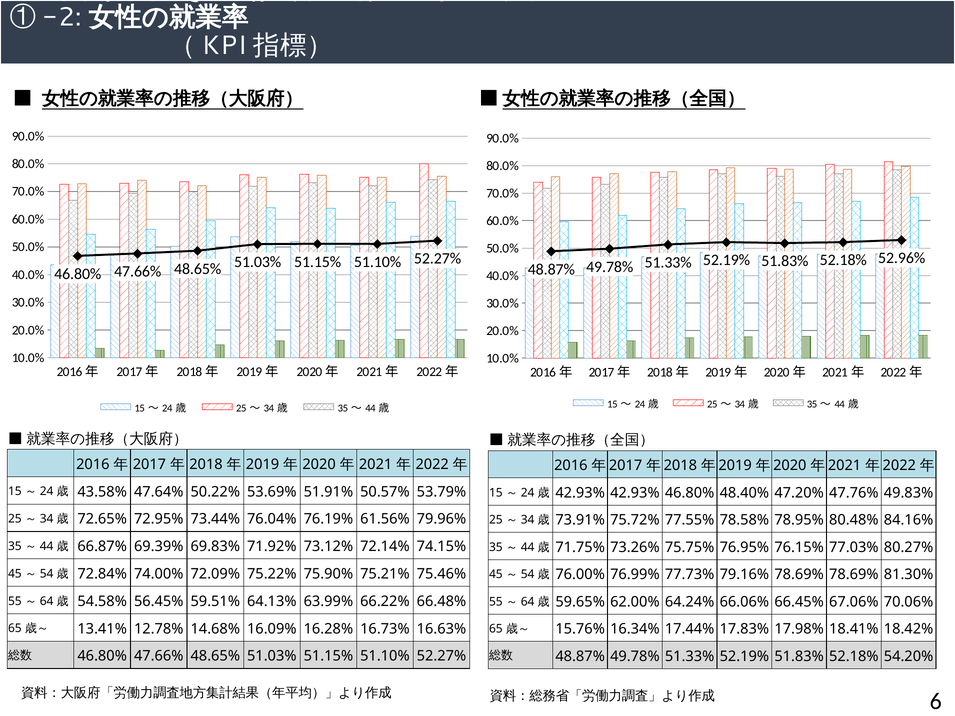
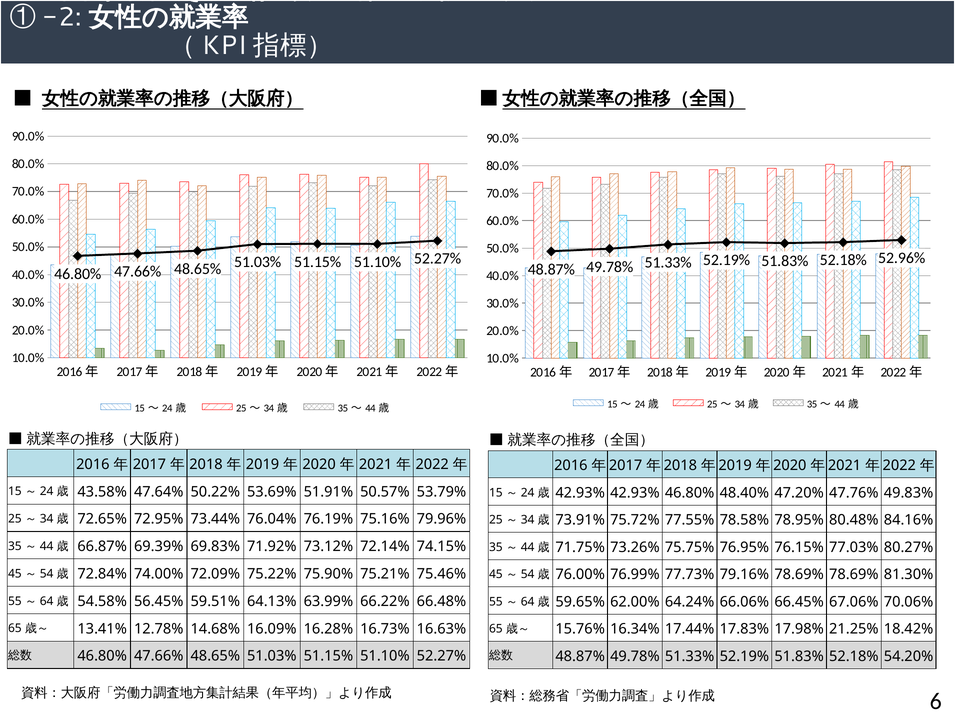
61.56%: 61.56% -> 75.16% (385, 519)
18.41%: 18.41% -> 21.25% (854, 629)
